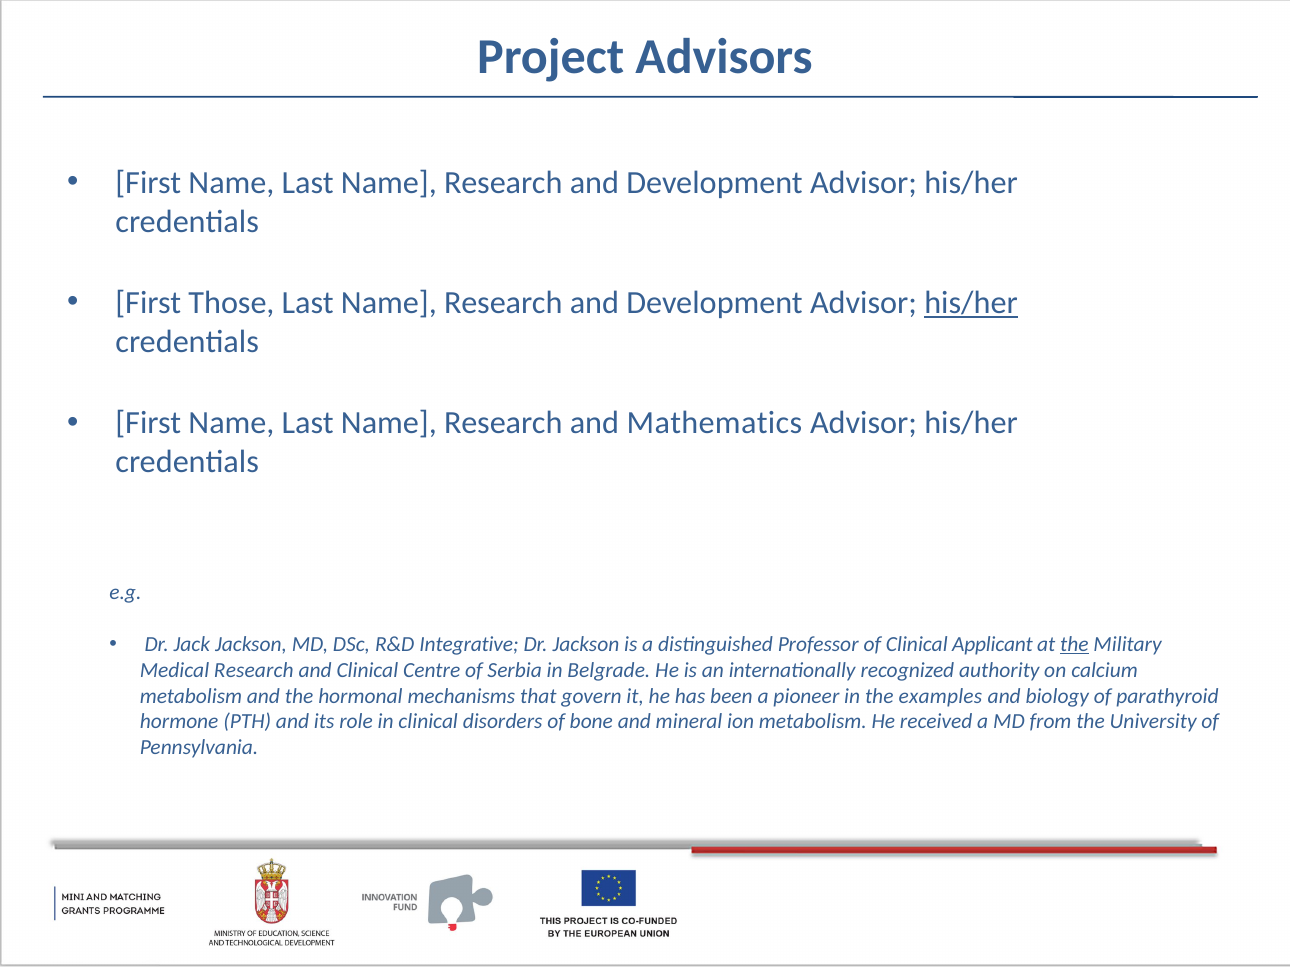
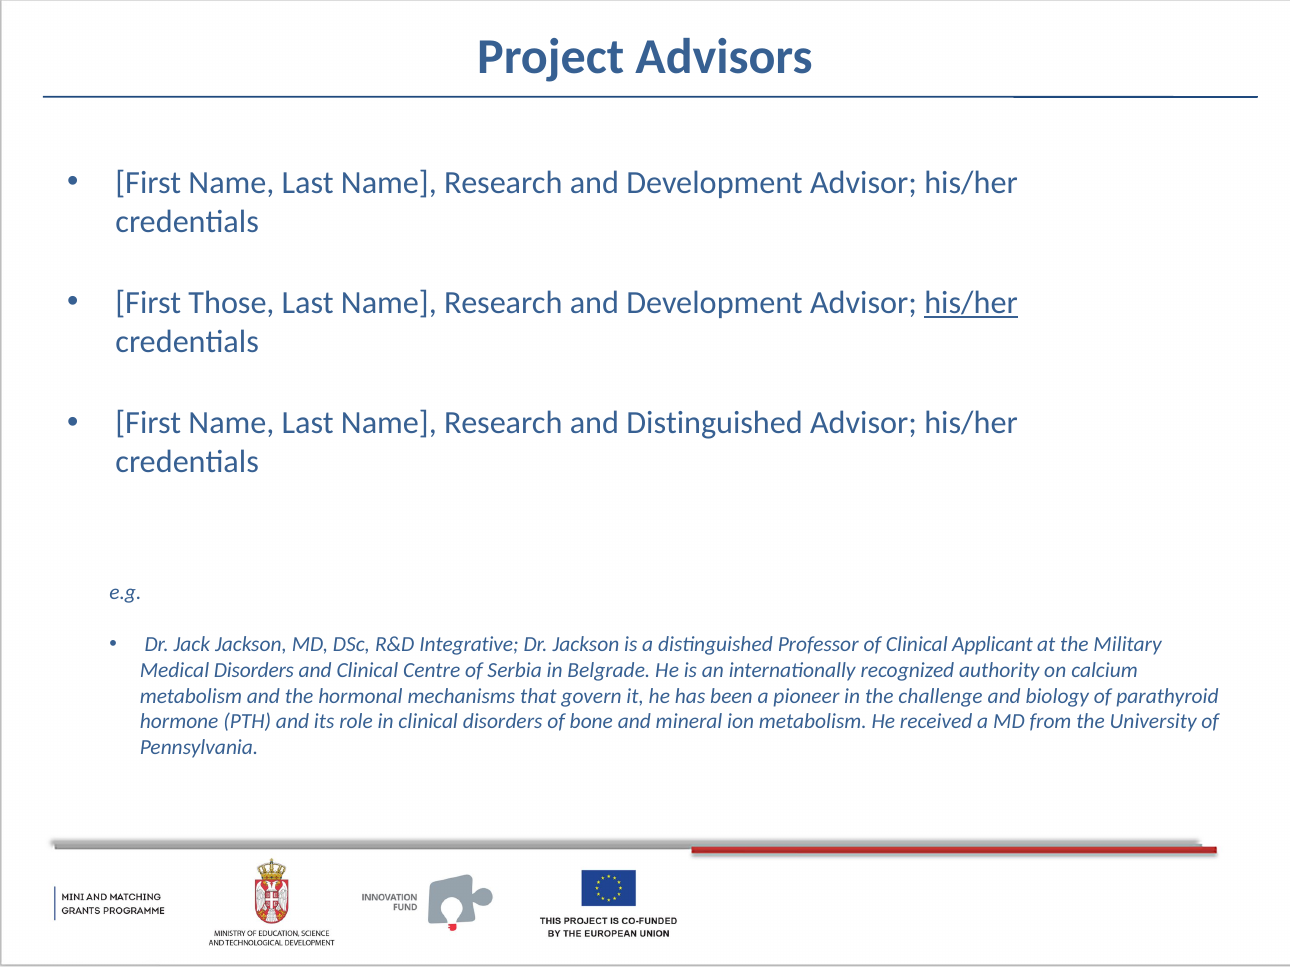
and Mathematics: Mathematics -> Distinguished (715, 424)
the underline: present -> none (1074, 645)
Medical Research: Research -> Disorders (254, 671)
examples: examples -> challenge (941, 696)
